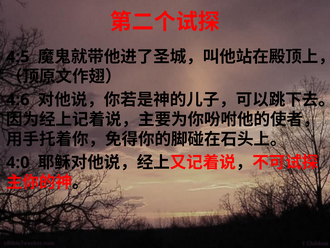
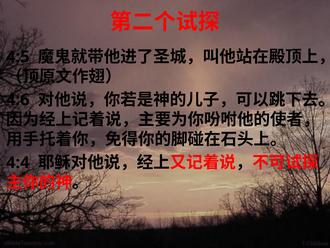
4:0: 4:0 -> 4:4 (18, 162)
